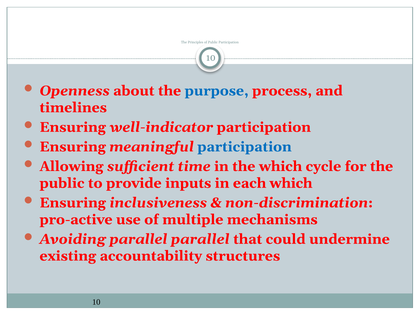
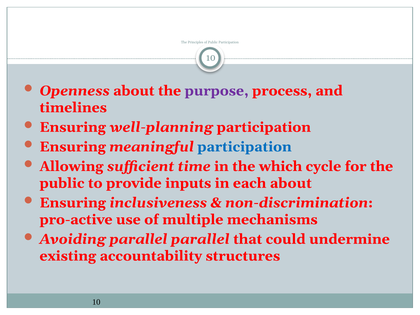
purpose colour: blue -> purple (217, 91)
well-indicator: well-indicator -> well-planning (161, 127)
each which: which -> about (291, 183)
